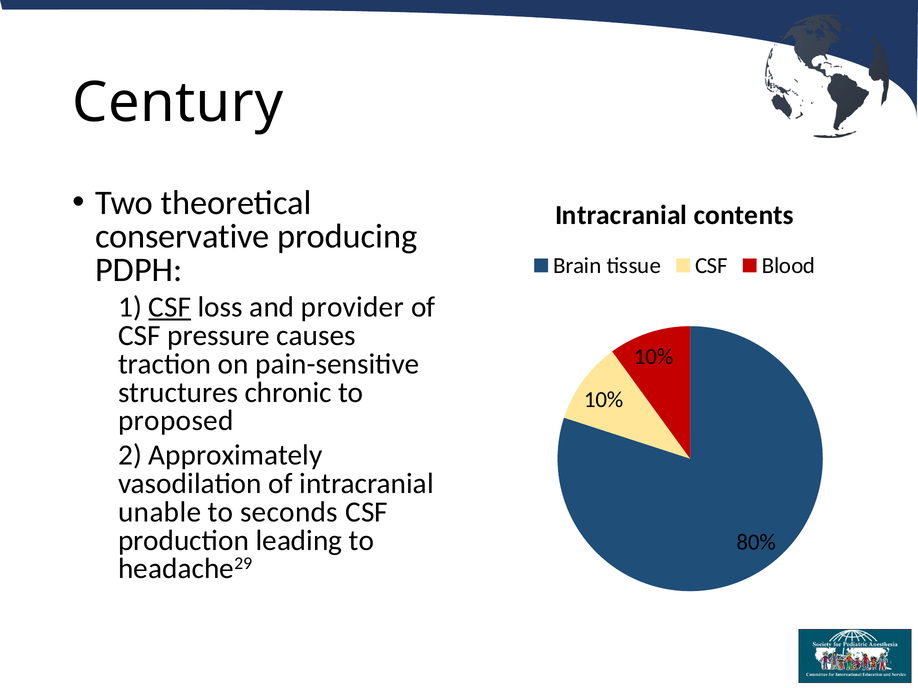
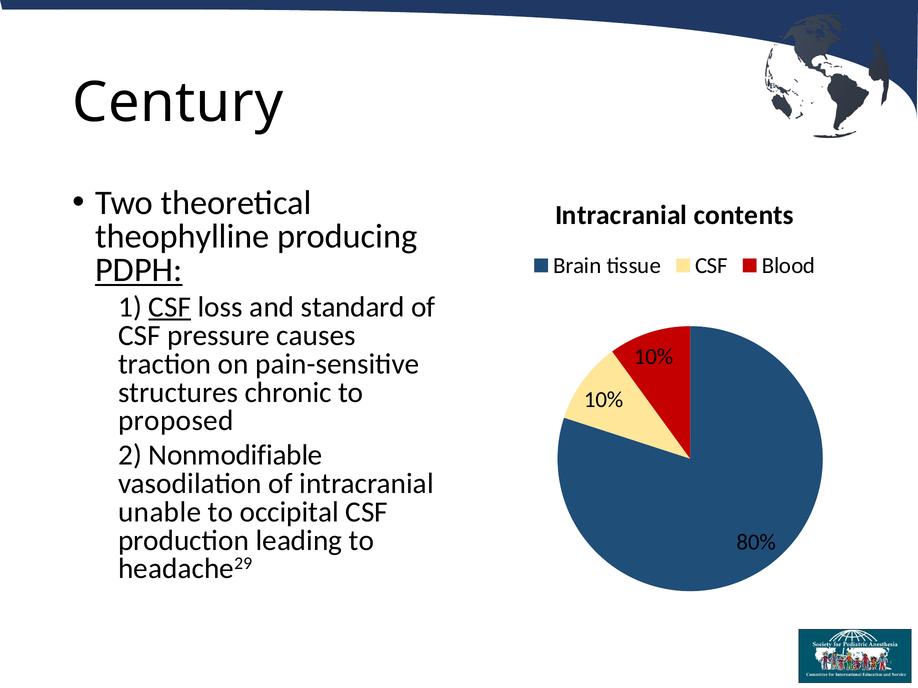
conservative: conservative -> theophylline (182, 237)
PDPH underline: none -> present (139, 270)
provider: provider -> standard (353, 307)
Approximately: Approximately -> Nonmodifiable (235, 455)
seconds: seconds -> occipital (289, 512)
